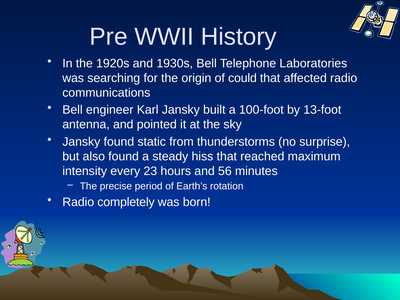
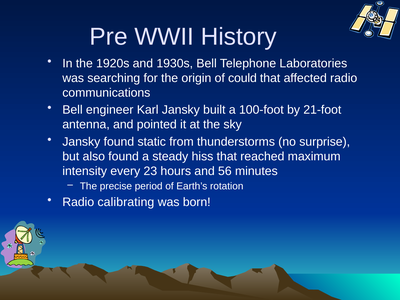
13-foot: 13-foot -> 21-foot (322, 110)
completely: completely -> calibrating (126, 202)
